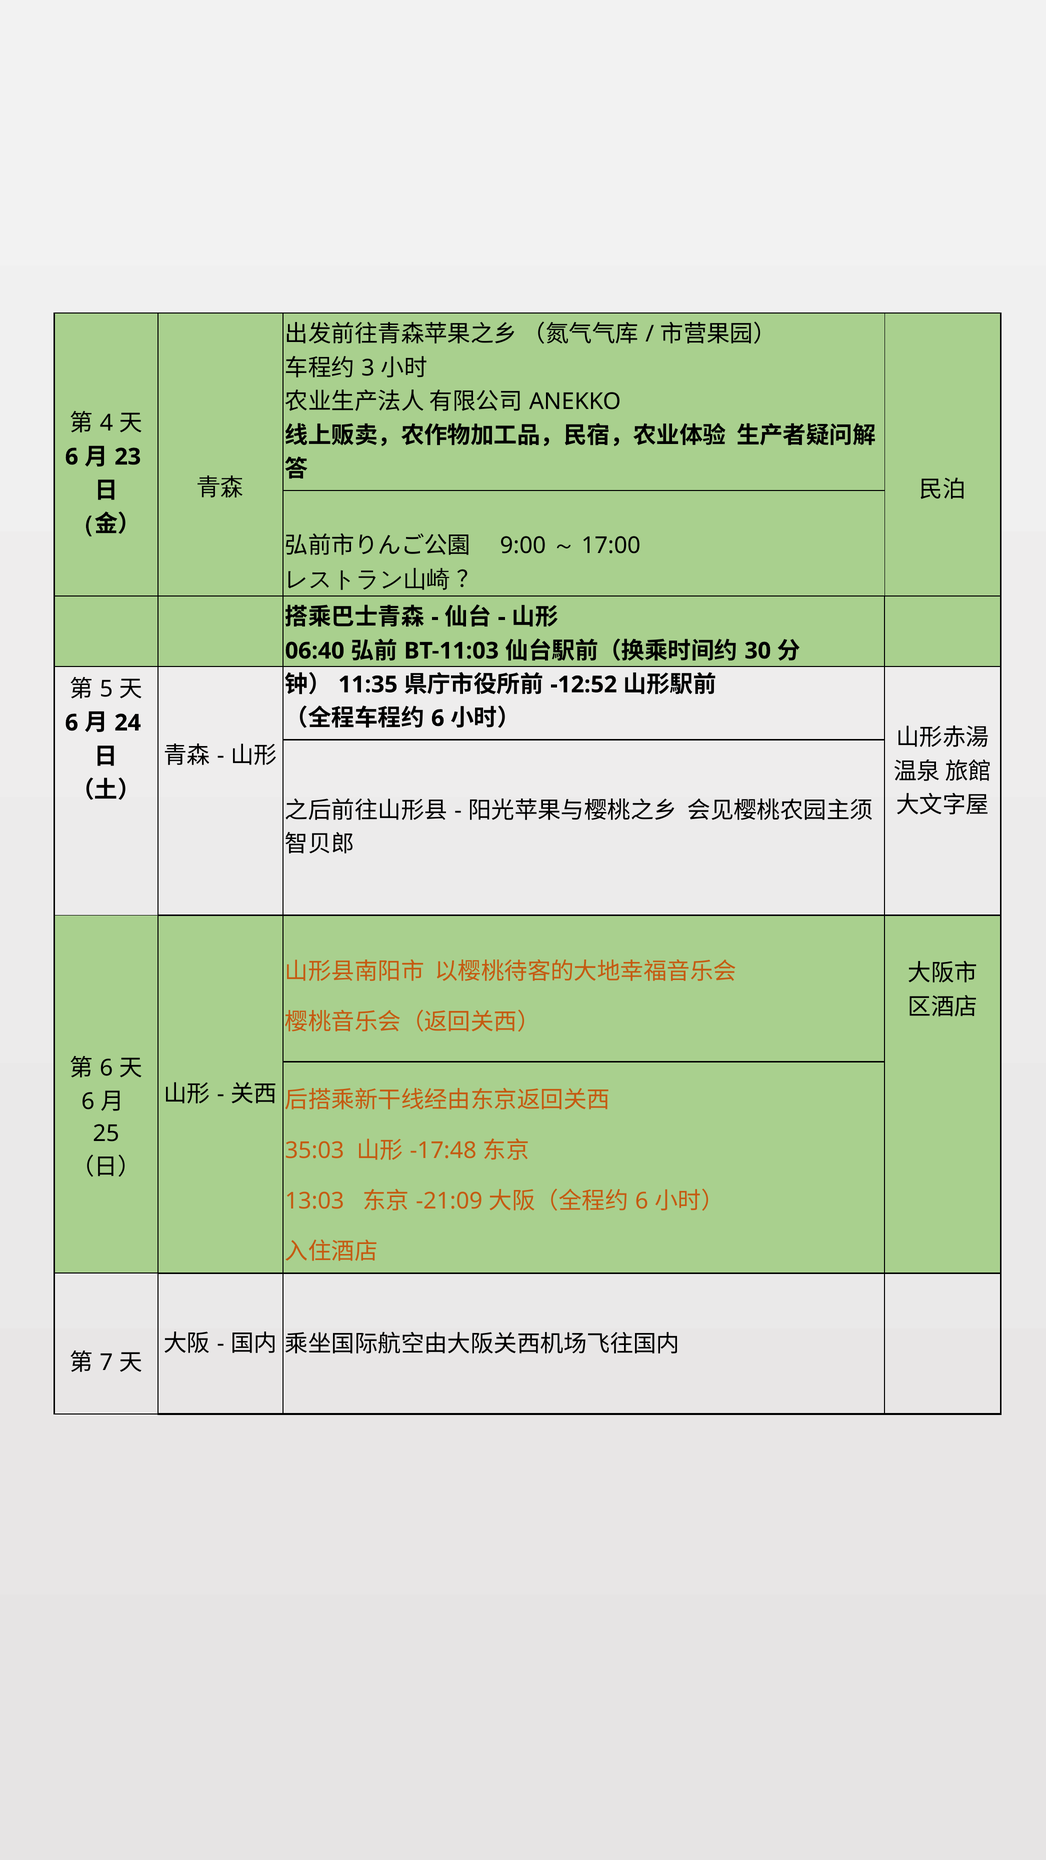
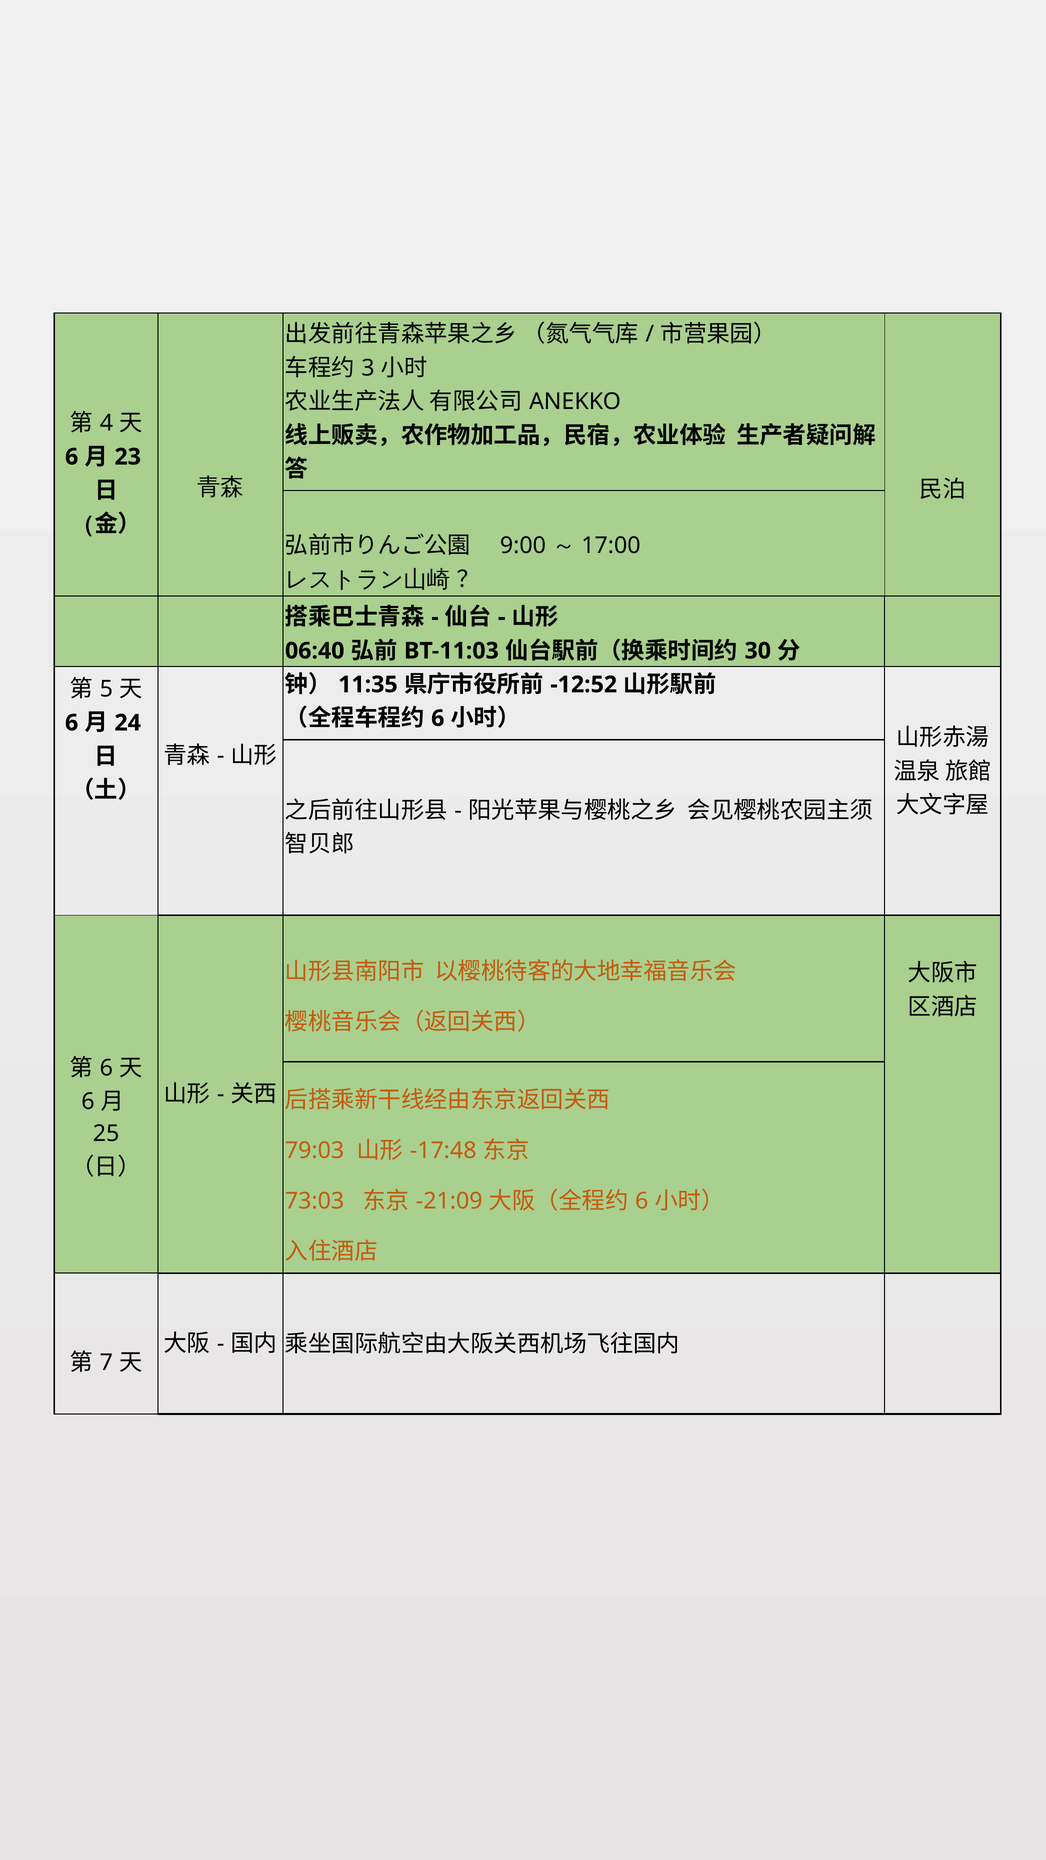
35:03: 35:03 -> 79:03 (315, 1150)
13:03: 13:03 -> 73:03 (315, 1201)
